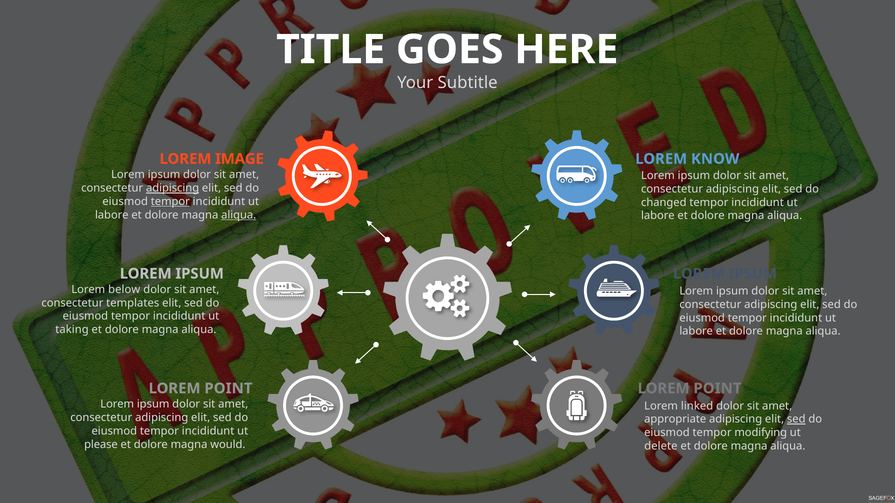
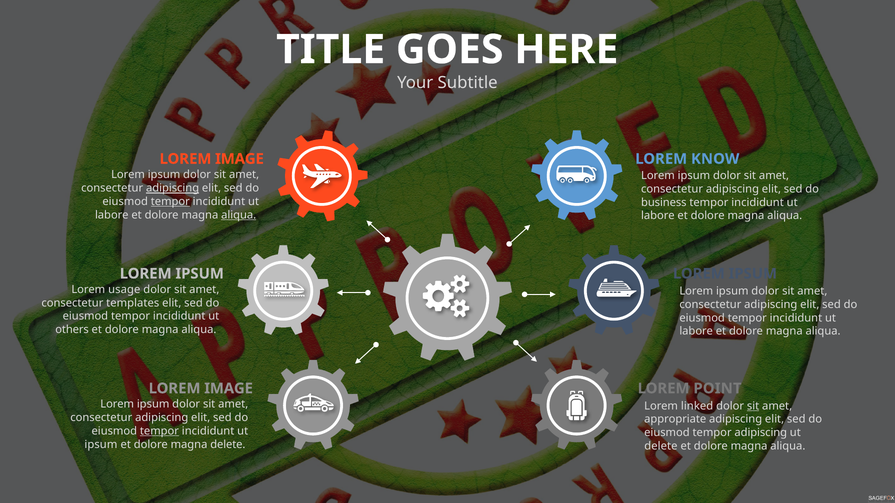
changed: changed -> business (664, 202)
below: below -> usage (124, 290)
taking: taking -> others (72, 330)
POINT: POINT -> IMAGE (229, 389)
sit underline: none -> present (753, 406)
sed underline: present -> none (796, 420)
tempor underline: none -> present (159, 431)
tempor modifying: modifying -> adipiscing (761, 433)
please: please -> ipsum (101, 445)
magna would: would -> delete (228, 445)
